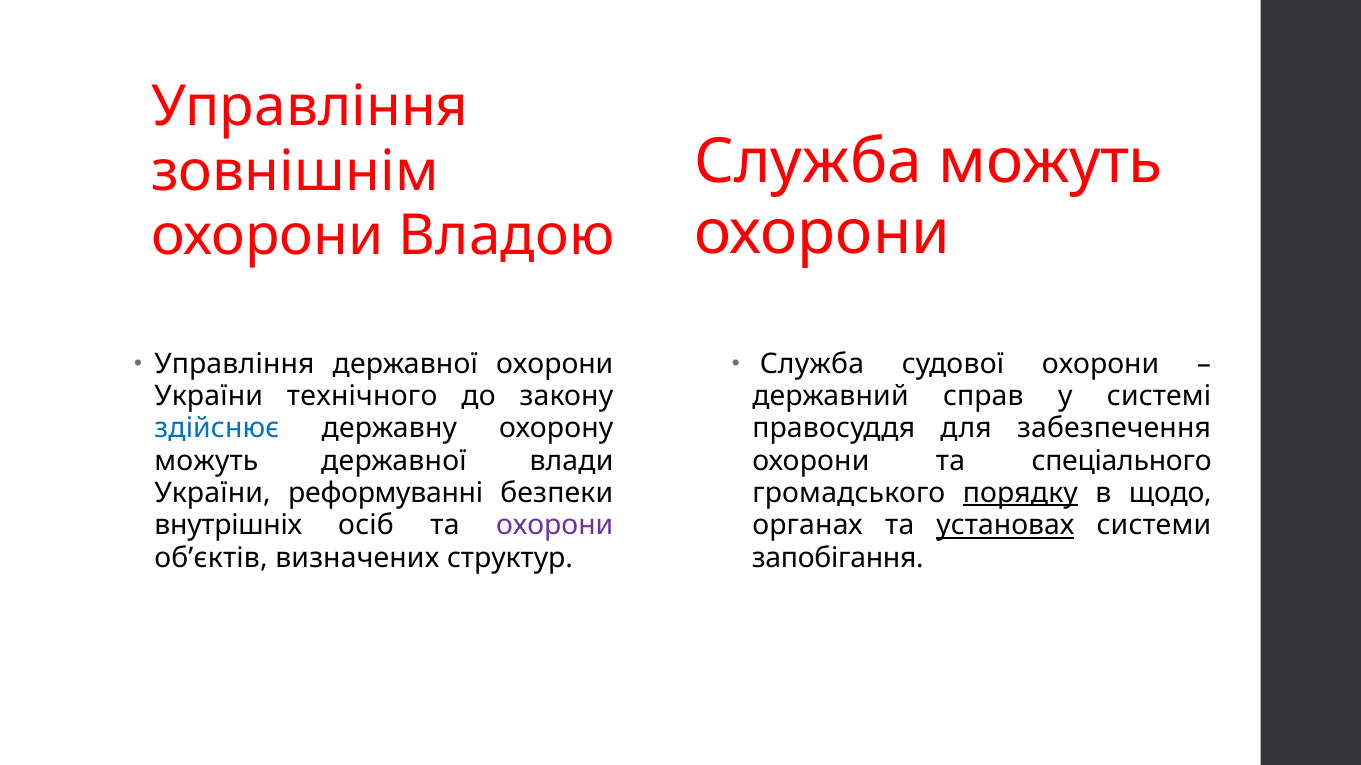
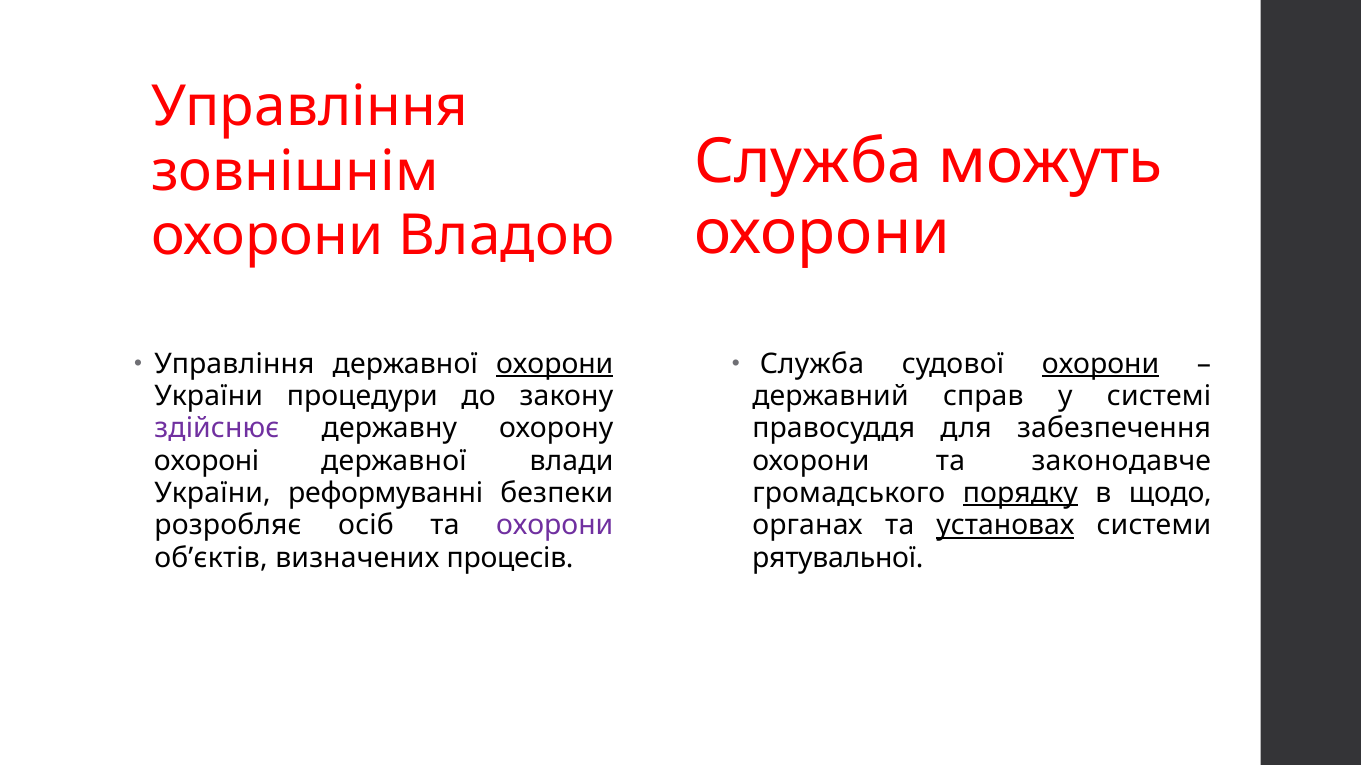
охорони underline: none -> present (555, 364)
охорони underline: none -> present (1101, 364)
технічного: технічного -> процедури (362, 396)
здійснює colour: blue -> purple (217, 429)
можуть: можуть -> охороні (207, 461)
спеціального: спеціального -> законодавче (1121, 461)
внутрішніх: внутрішніх -> розробляє (228, 526)
структур: структур -> процесів (510, 558)
запобігання: запобігання -> рятувальної (838, 558)
